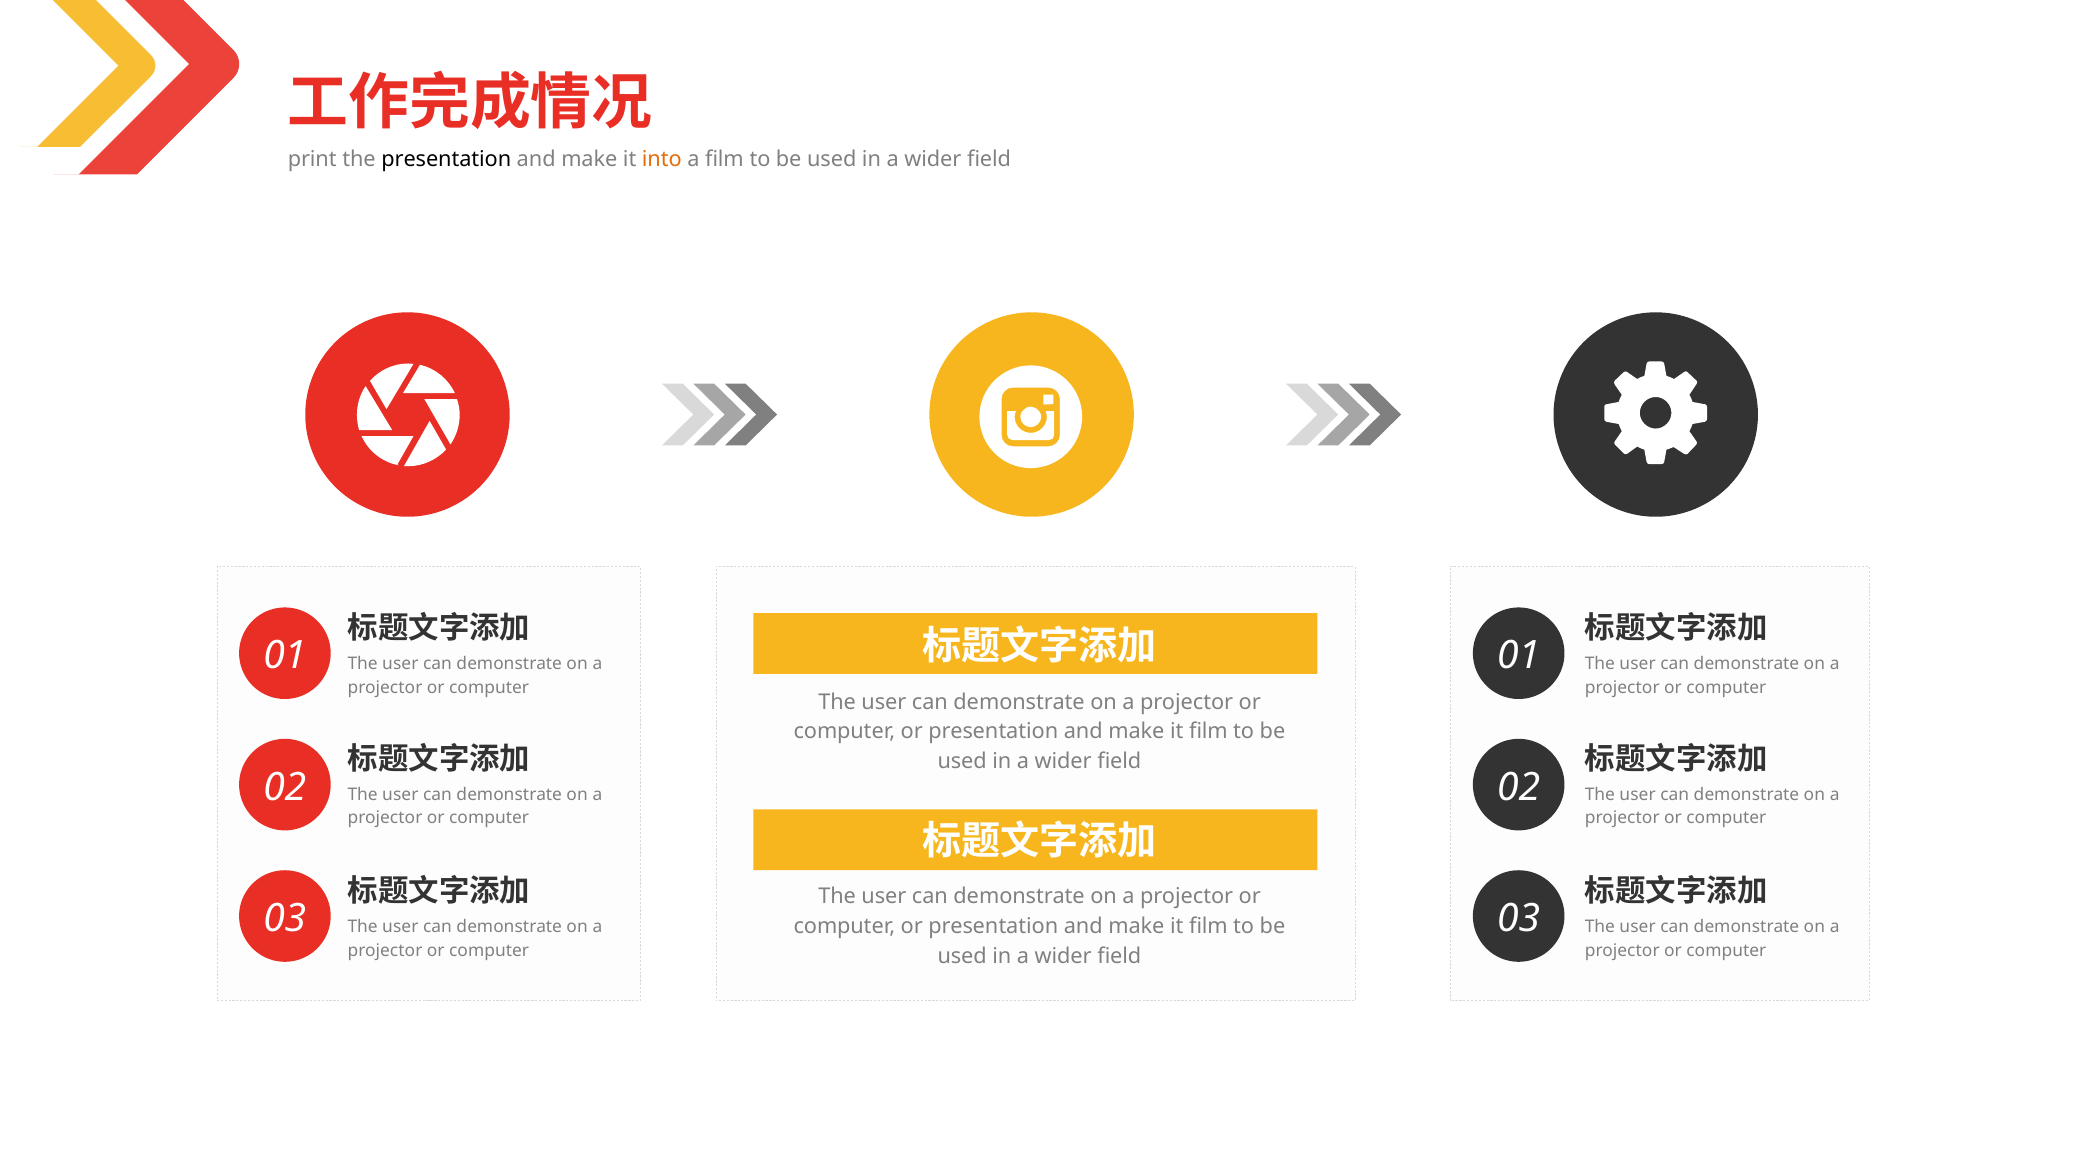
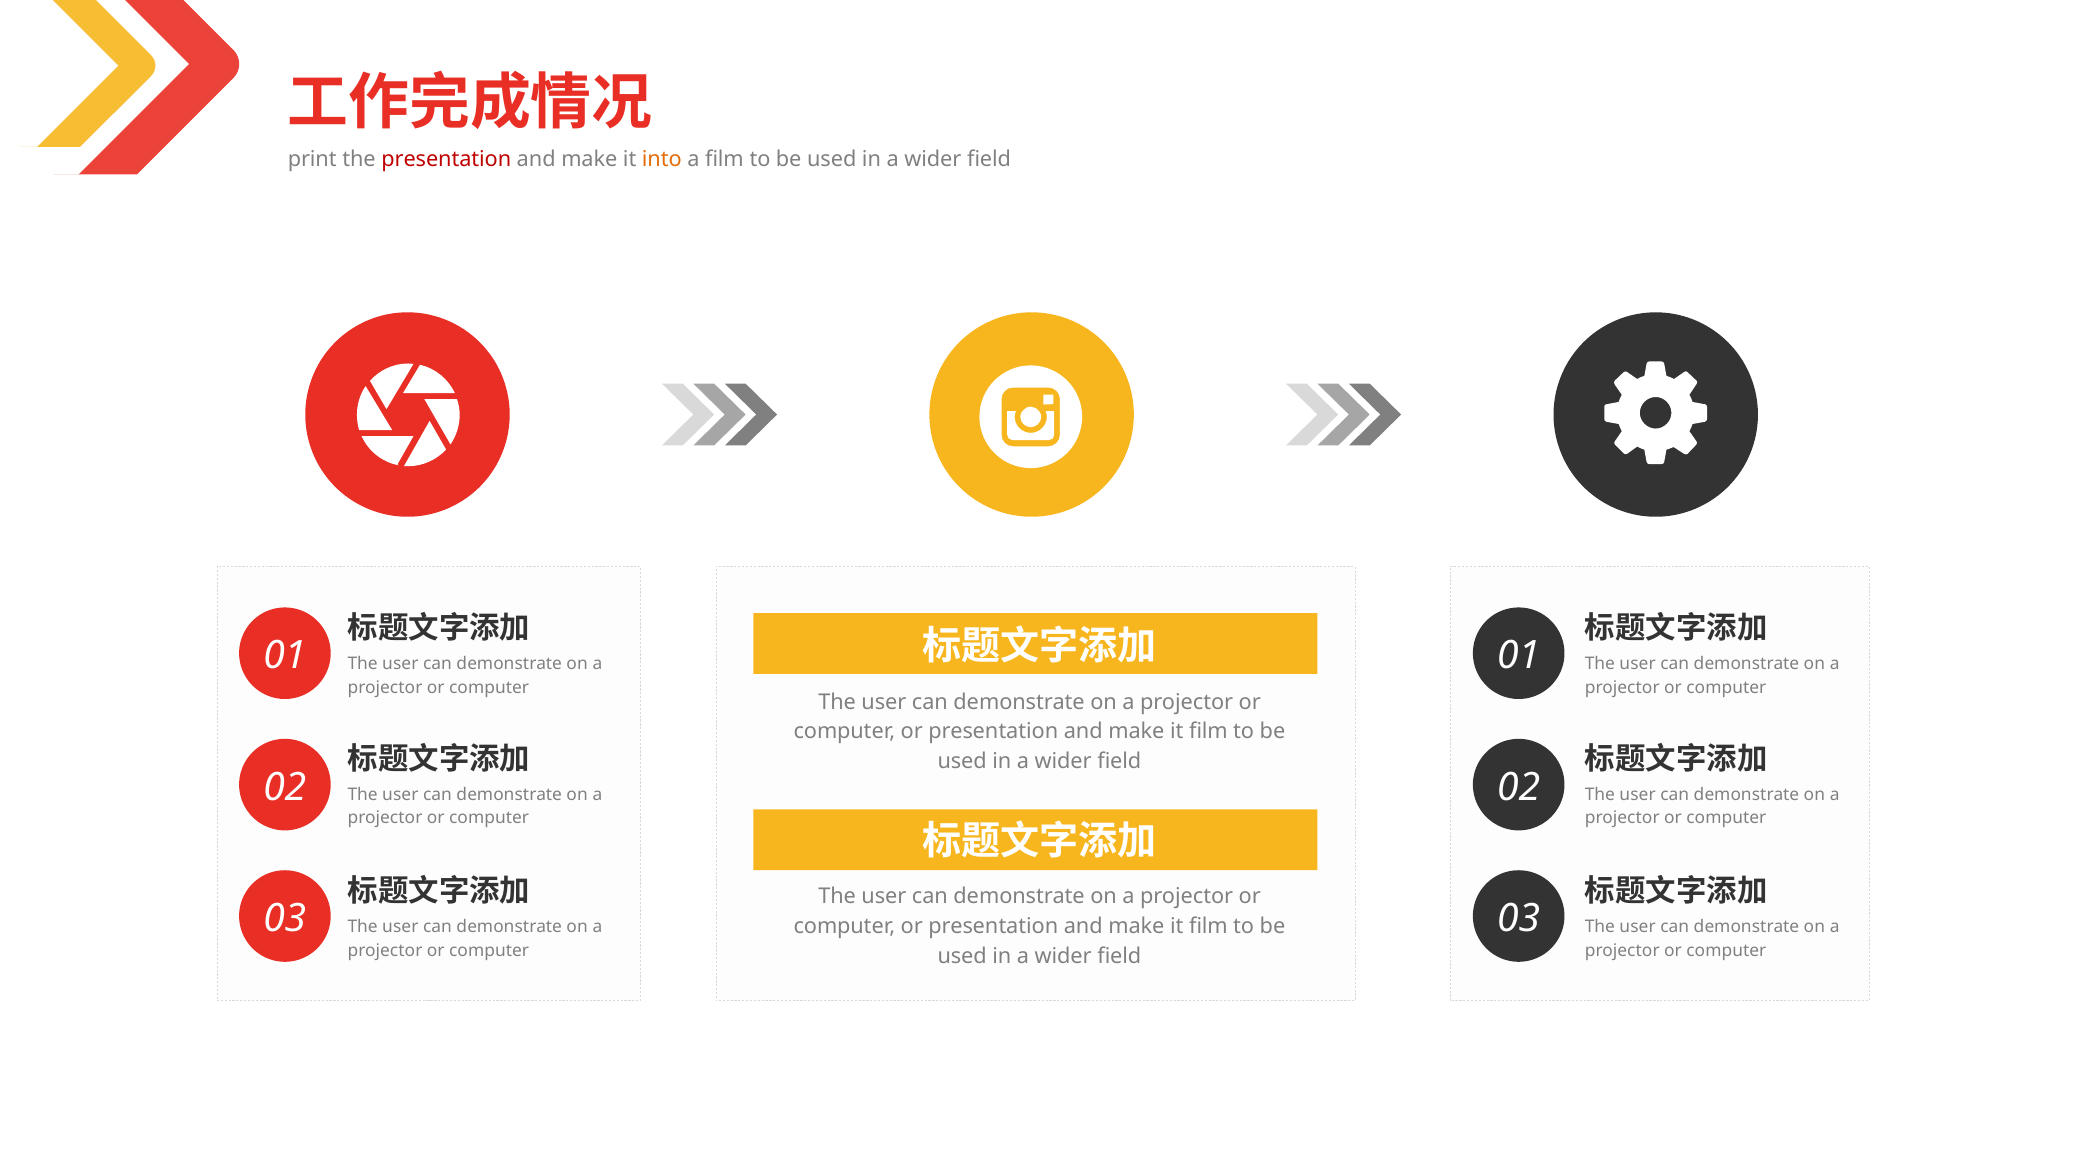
presentation colour: black -> red (446, 159)
